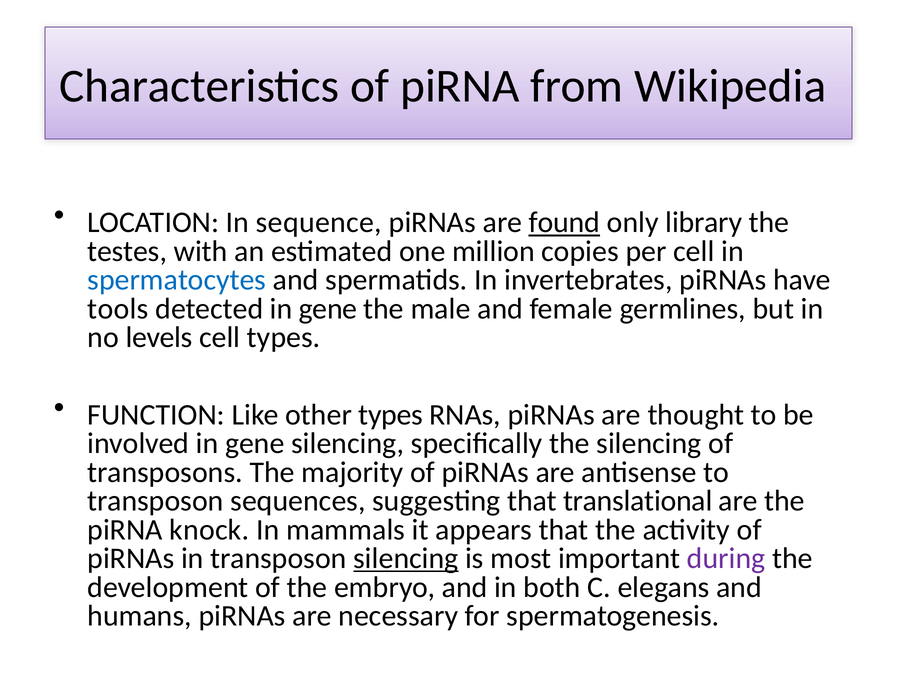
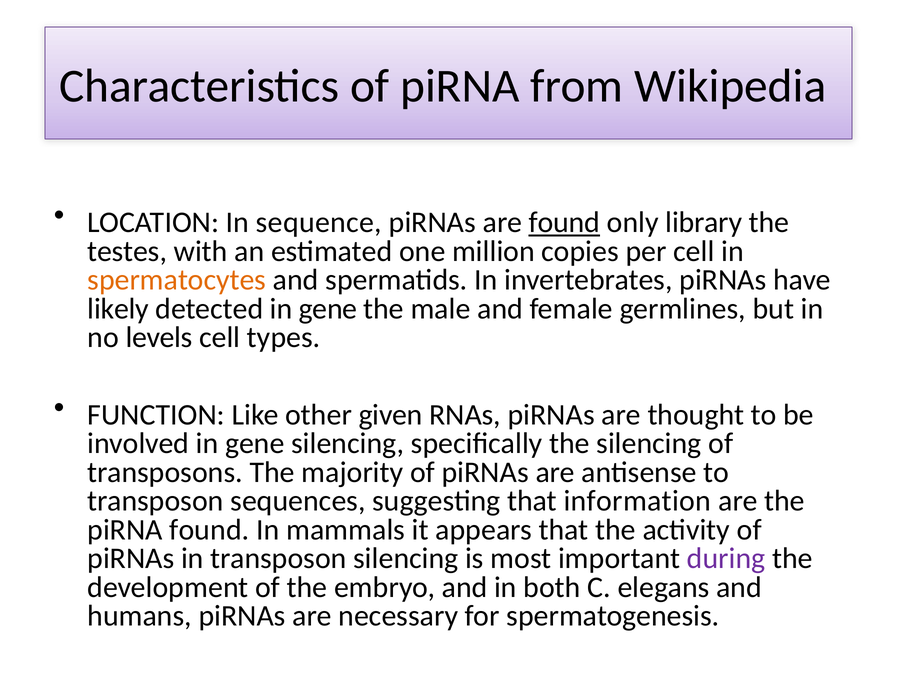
spermatocytes colour: blue -> orange (177, 280)
tools: tools -> likely (118, 309)
other types: types -> given (391, 415)
translational: translational -> information (637, 501)
piRNA knock: knock -> found (209, 530)
silencing underline: present -> none (406, 558)
